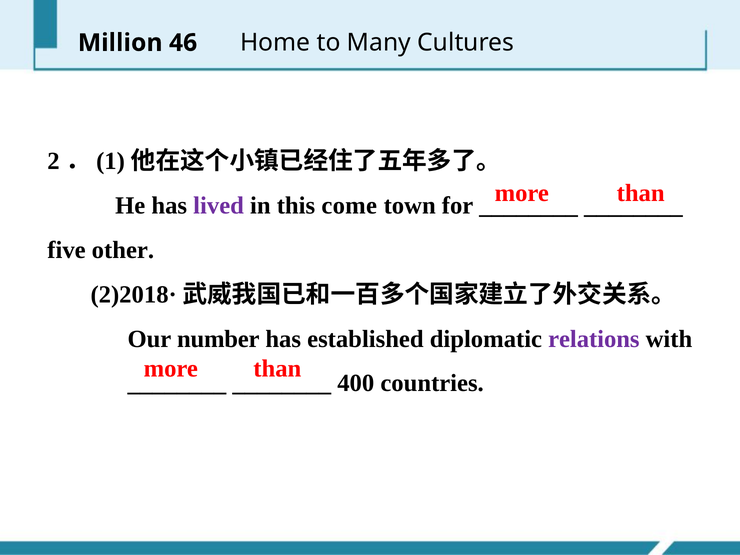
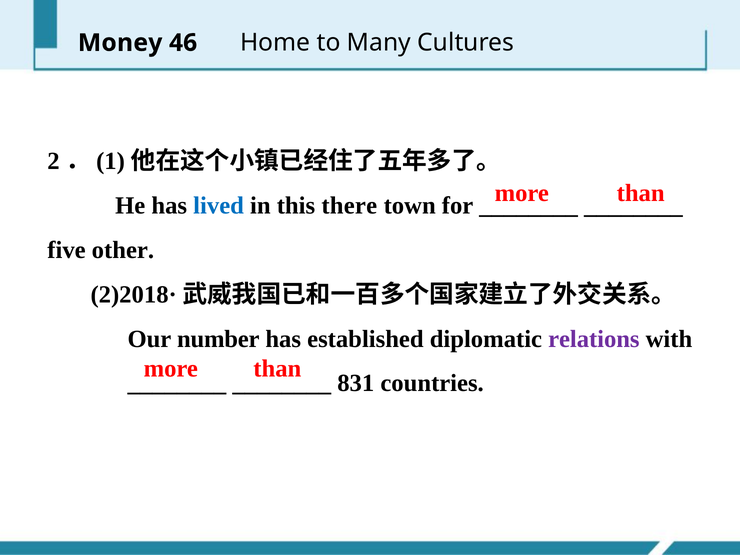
Million: Million -> Money (120, 43)
lived colour: purple -> blue (219, 206)
come: come -> there (349, 206)
400: 400 -> 831 (356, 383)
